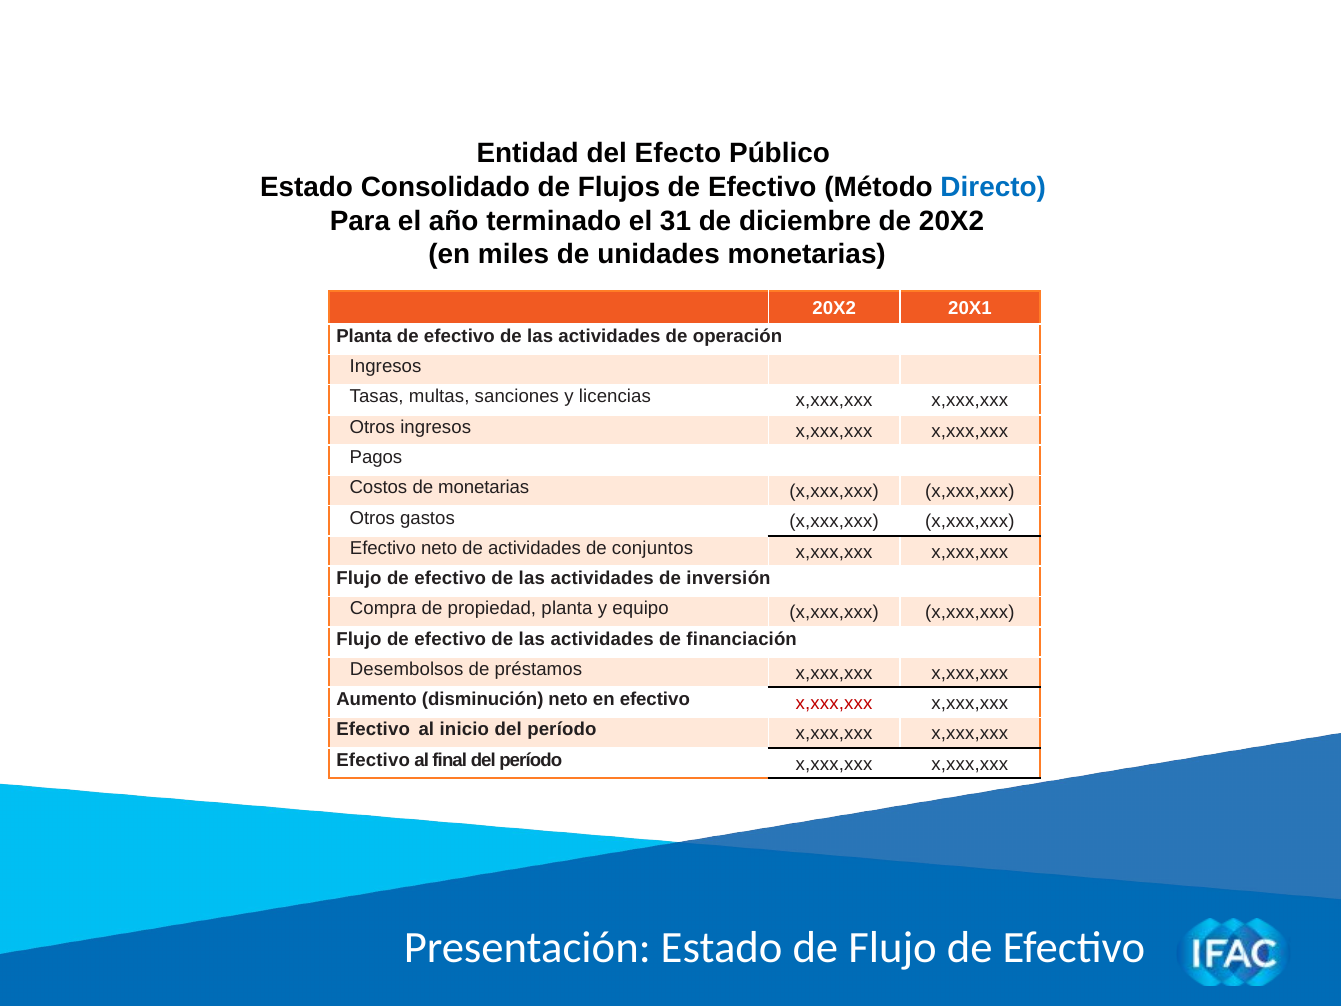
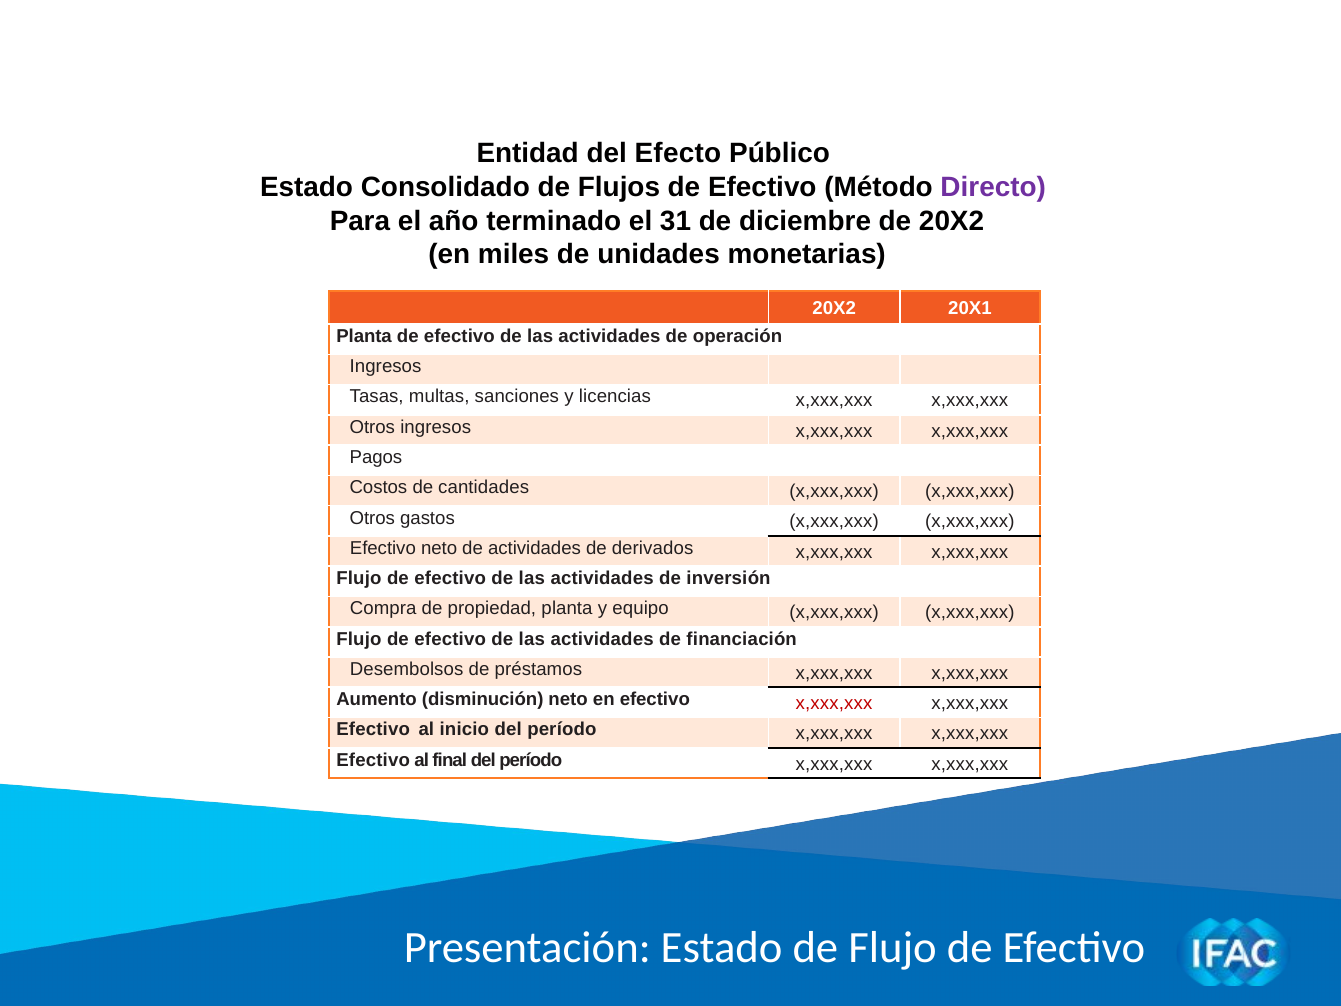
Directo colour: blue -> purple (993, 187)
de monetarias: monetarias -> cantidades (484, 487)
conjuntos: conjuntos -> derivados (653, 548)
